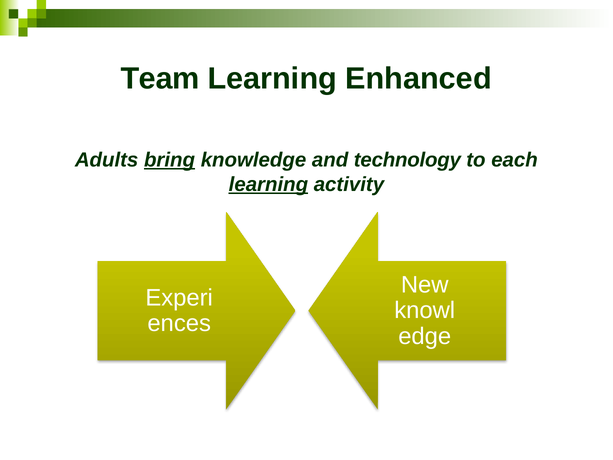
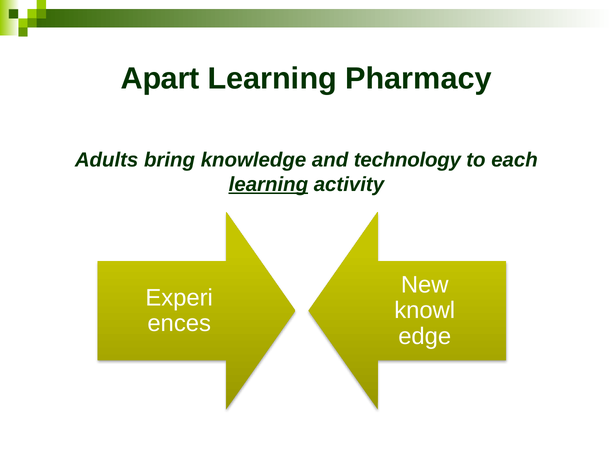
Team: Team -> Apart (160, 79)
Enhanced: Enhanced -> Pharmacy (419, 79)
bring underline: present -> none (170, 160)
